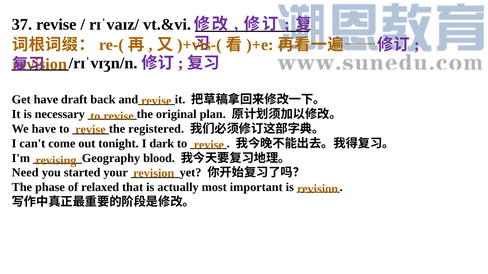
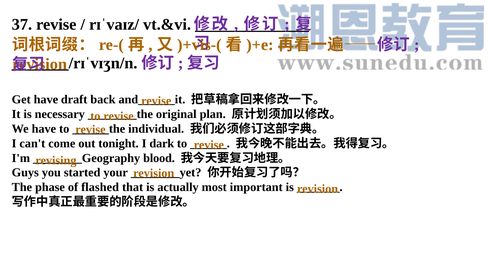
registered: registered -> individual (156, 129)
Need: Need -> Guys (25, 173)
relaxed: relaxed -> flashed (100, 188)
